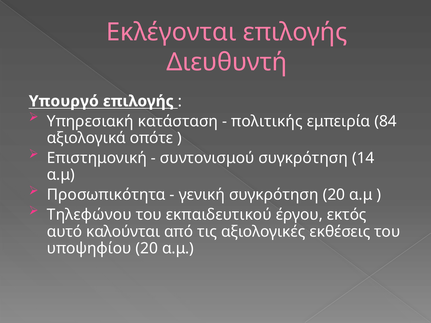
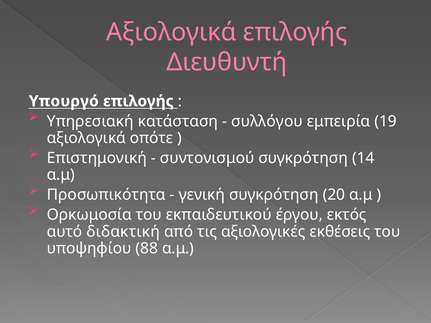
Εκλέγονται: Εκλέγονται -> Αξιολογικά (171, 32)
πολιτικής: πολιτικής -> συλλόγου (267, 121)
84: 84 -> 19 (386, 121)
Τηλεφώνου: Τηλεφώνου -> Ορκωμοσία (89, 215)
καλούνται: καλούνται -> διδακτική (123, 232)
υποψηφίου 20: 20 -> 88 (147, 249)
